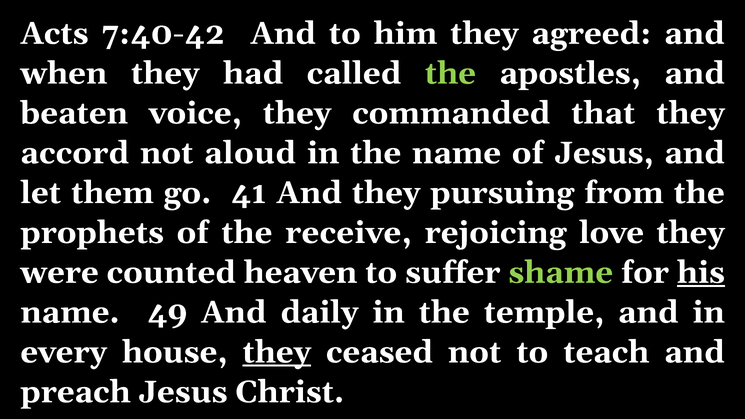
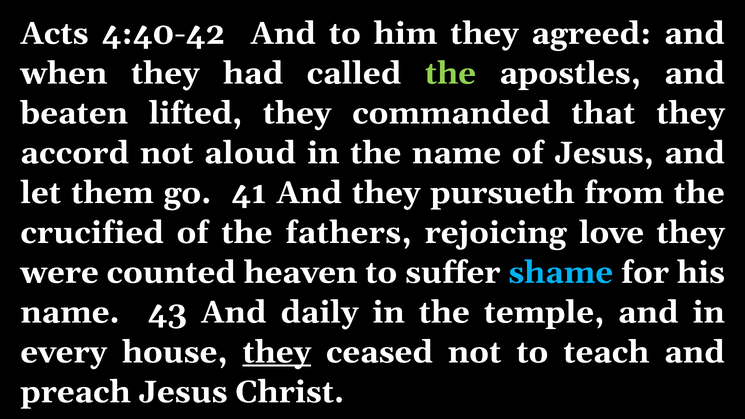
7:40-42: 7:40-42 -> 4:40-42 (163, 34)
voice: voice -> lifted (196, 113)
pursuing: pursuing -> pursueth (502, 193)
prophets: prophets -> crucified (92, 233)
receive: receive -> fathers (348, 233)
shame colour: light green -> light blue (561, 273)
his underline: present -> none (701, 273)
49: 49 -> 43 (167, 312)
